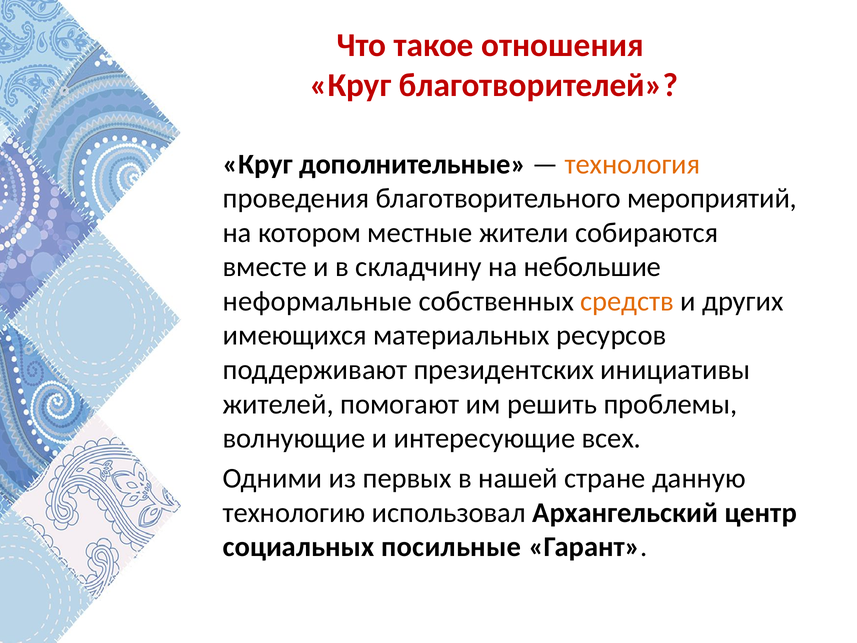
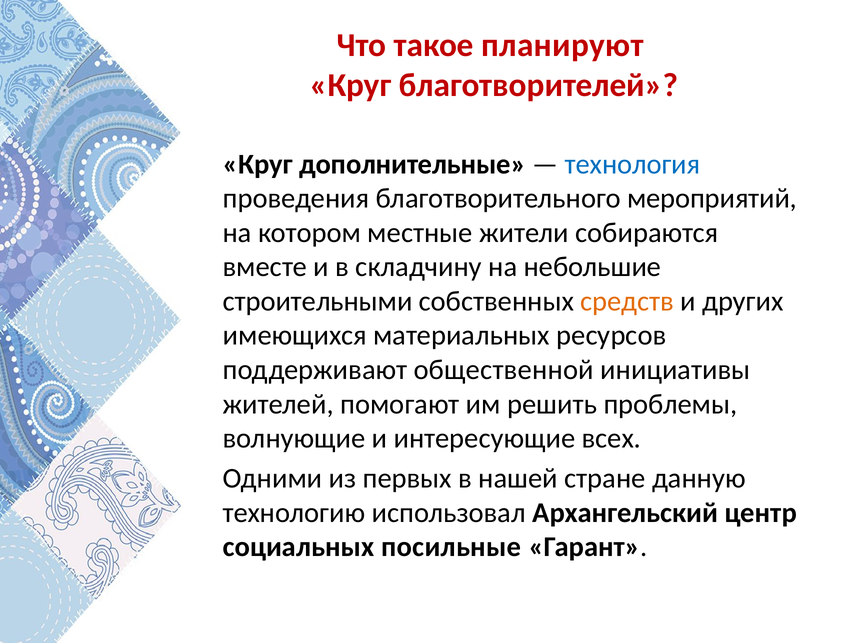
отношения: отношения -> планируют (562, 45)
технология colour: orange -> blue (632, 164)
неформальные: неформальные -> строительными (318, 301)
президентских: президентских -> общественной (504, 370)
